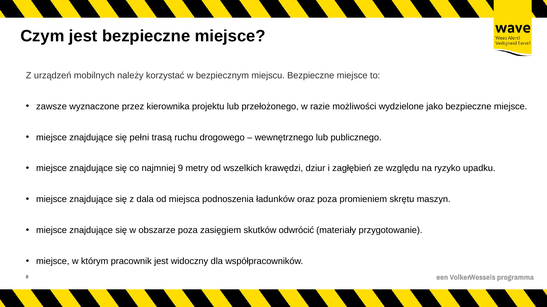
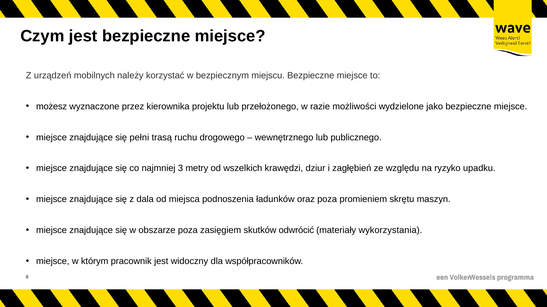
zawsze: zawsze -> możesz (52, 107)
9: 9 -> 3 (180, 169)
przygotowanie: przygotowanie -> wykorzystania (390, 231)
